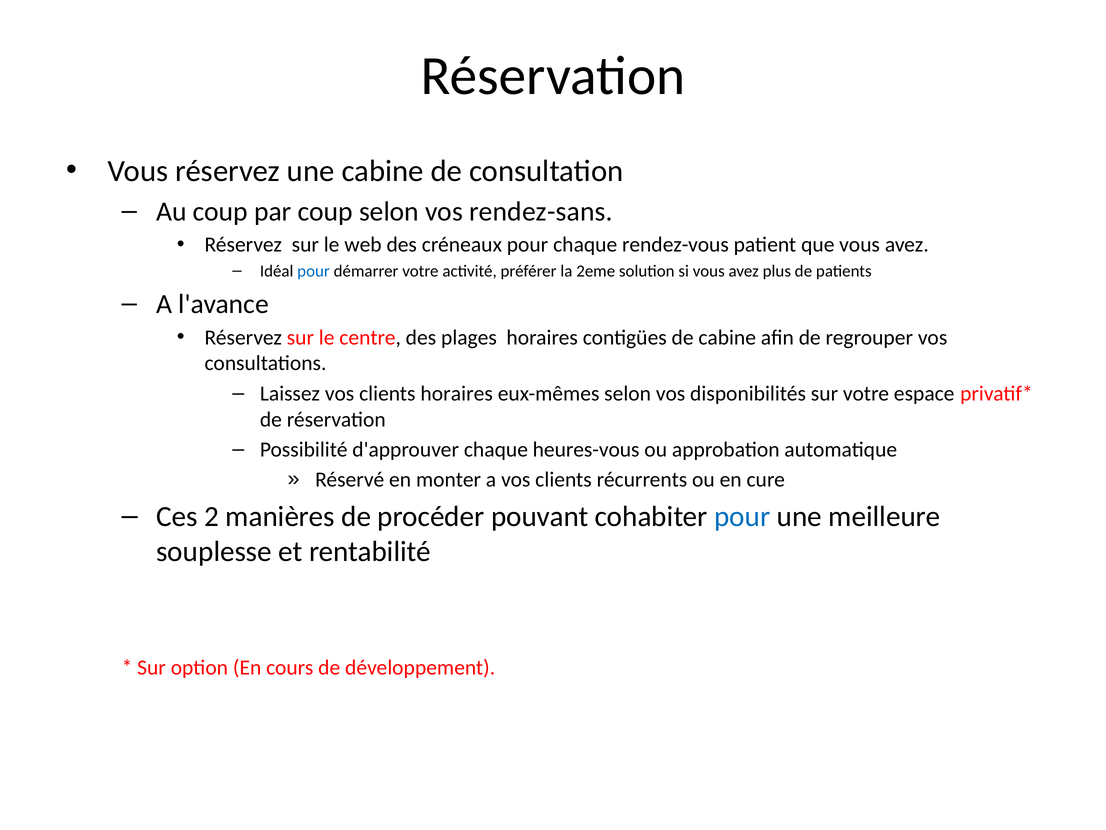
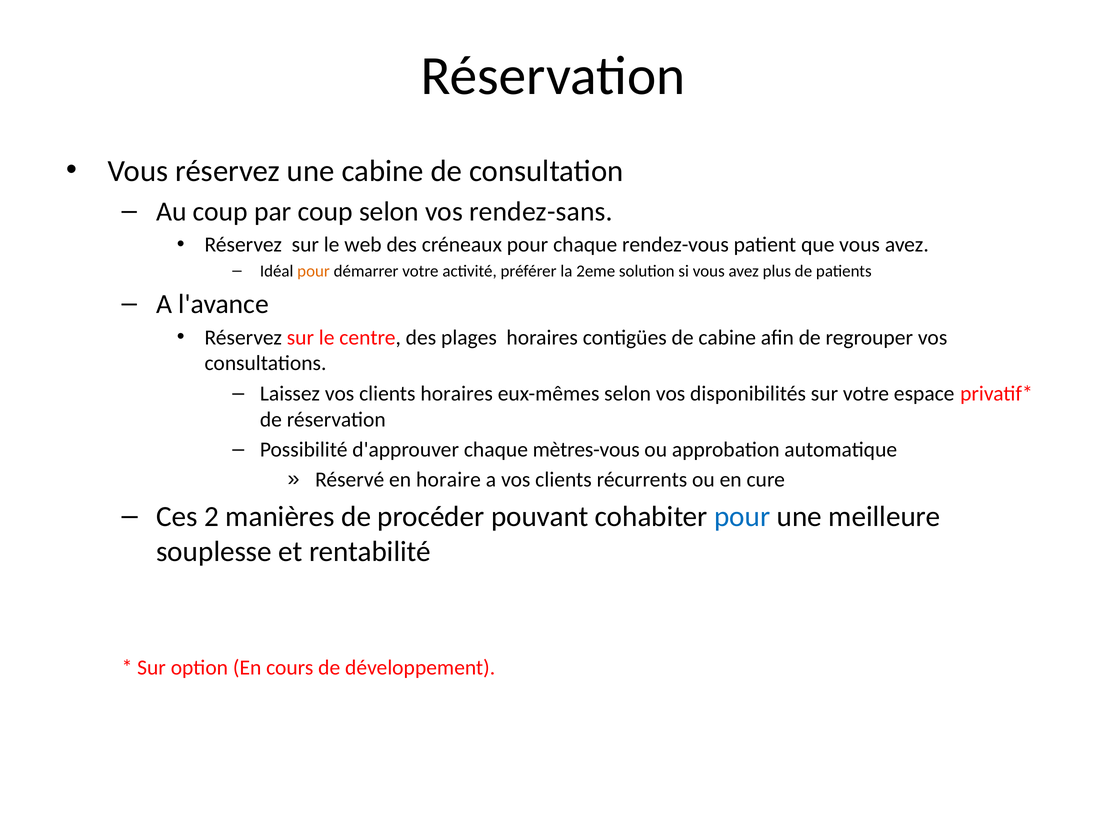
pour colour: blue -> orange (314, 271)
heures-vous: heures-vous -> mètres-vous (586, 449)
monter: monter -> horaire (448, 480)
